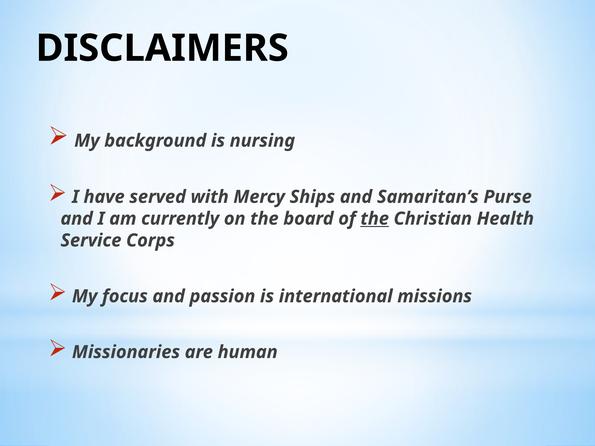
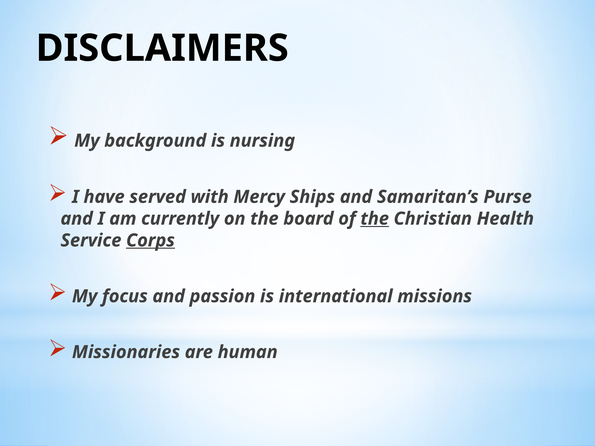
Corps underline: none -> present (150, 241)
